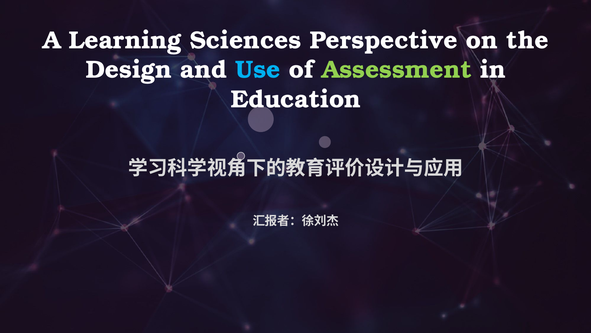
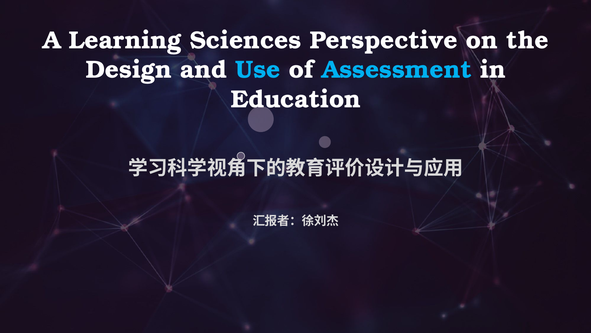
Assessment colour: light green -> light blue (397, 70)
